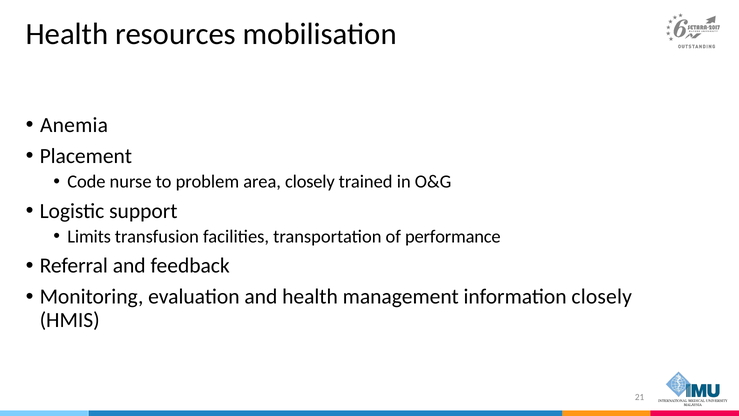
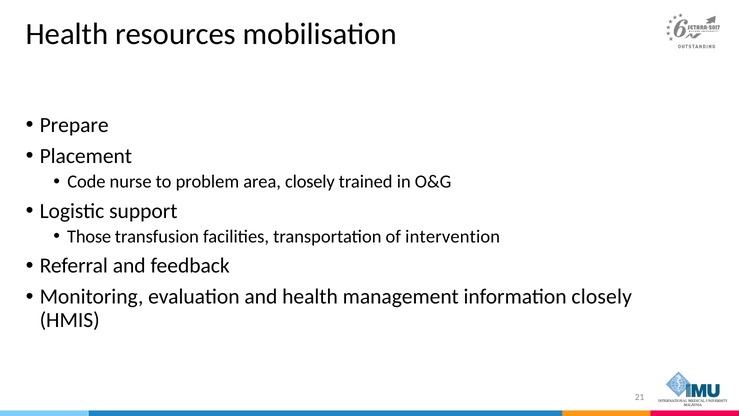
Anemia: Anemia -> Prepare (74, 125)
Limits: Limits -> Those (89, 236)
performance: performance -> intervention (453, 236)
